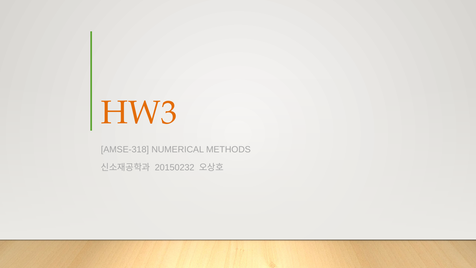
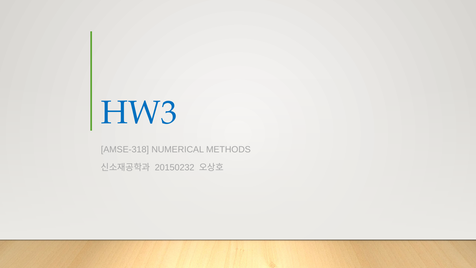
HW3 colour: orange -> blue (139, 113)
